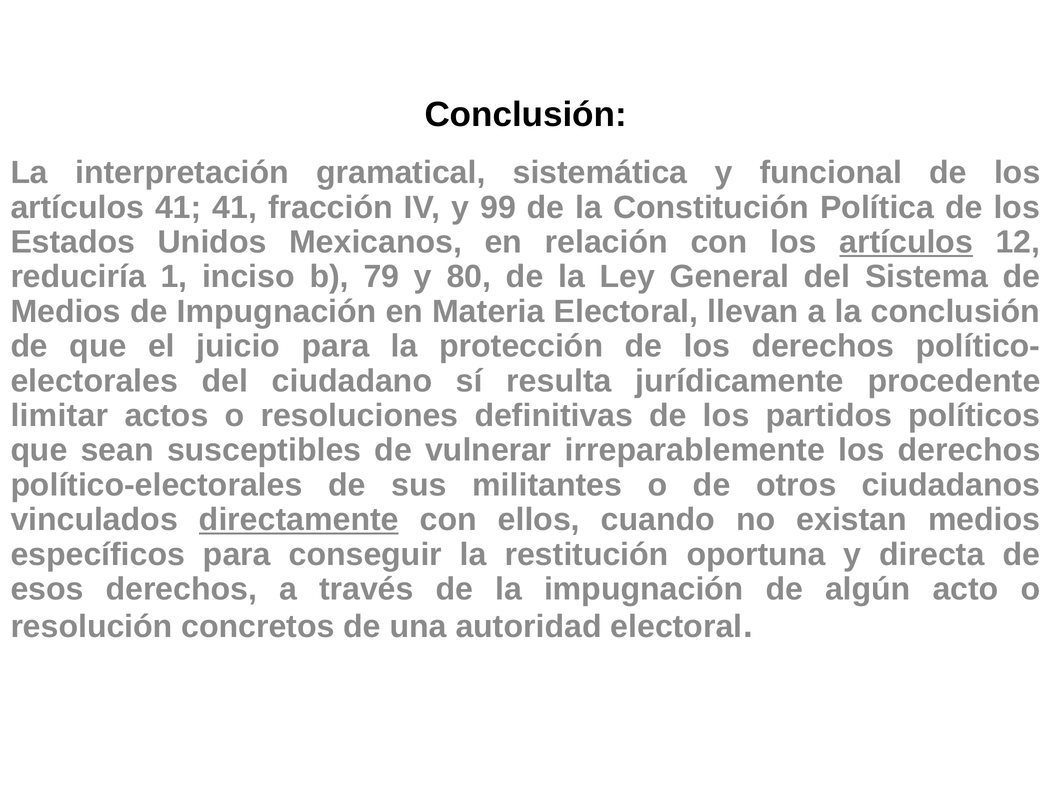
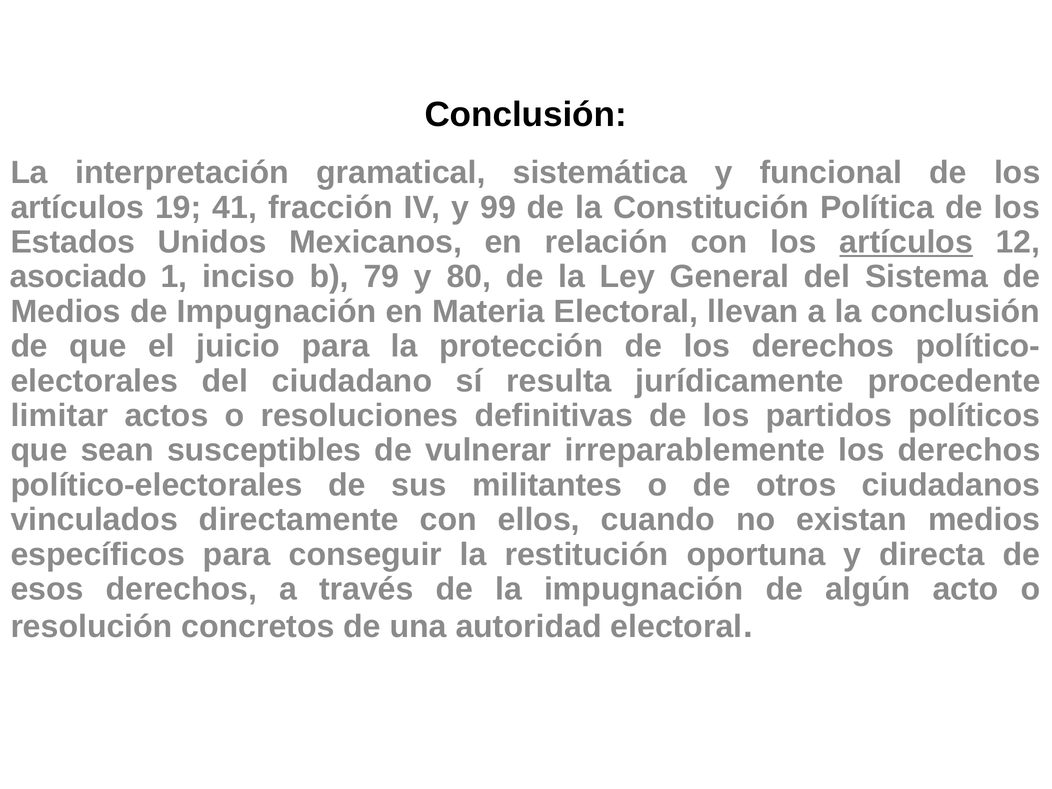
artículos 41: 41 -> 19 (178, 207)
reduciría: reduciría -> asociado (78, 277)
directamente underline: present -> none (299, 520)
